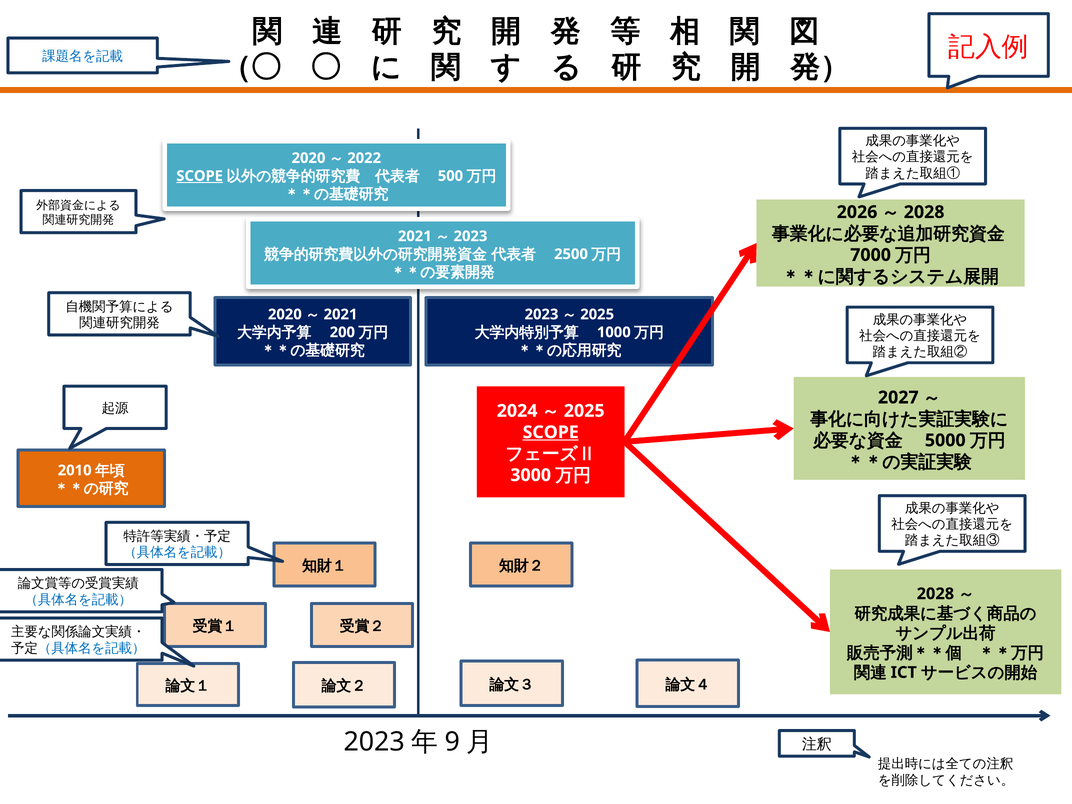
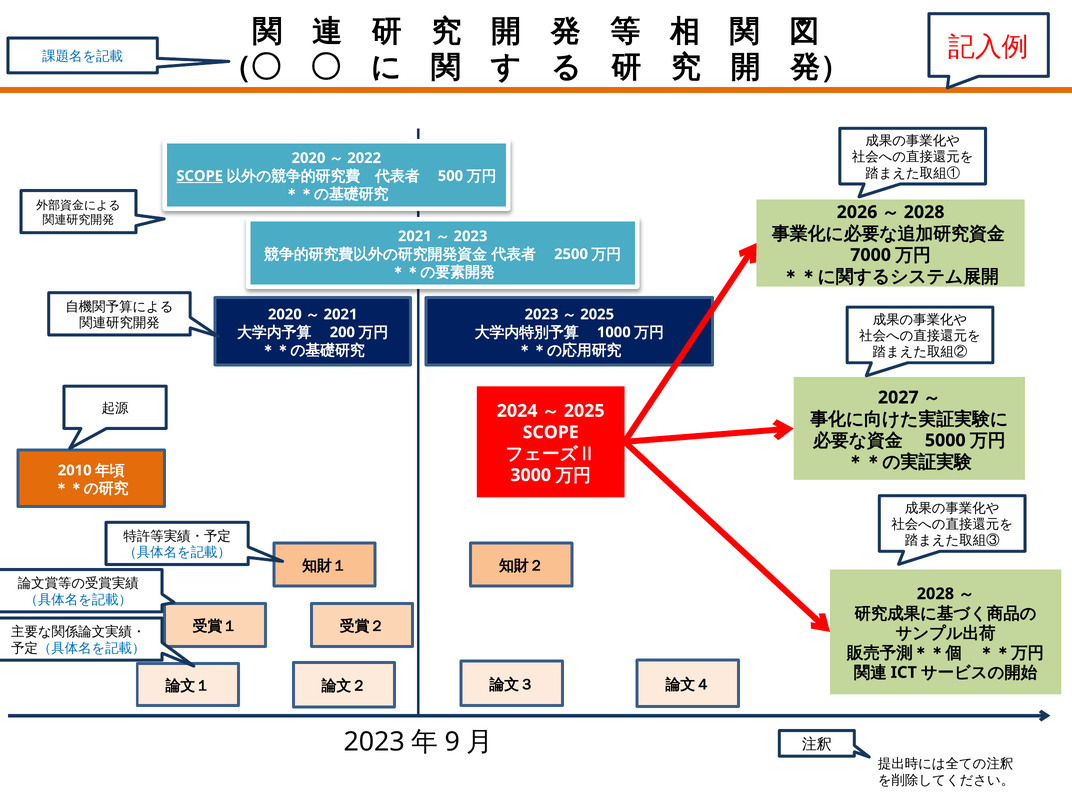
SCOPE underline: present -> none (551, 432)
